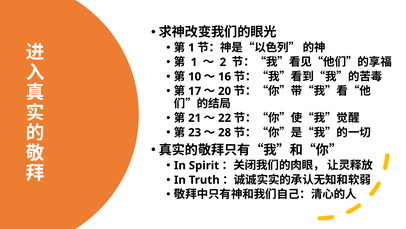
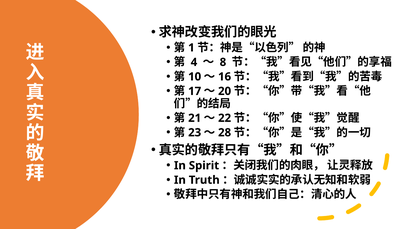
1: 1 -> 4 (194, 62)
2: 2 -> 8 (223, 62)
